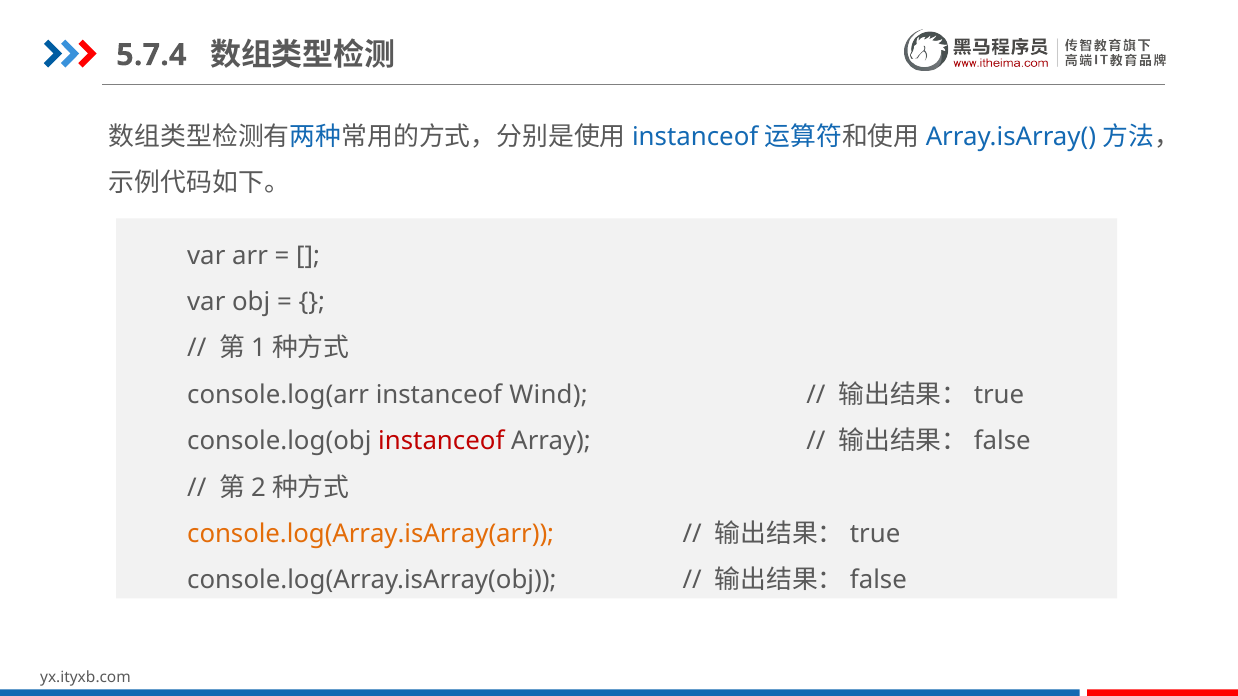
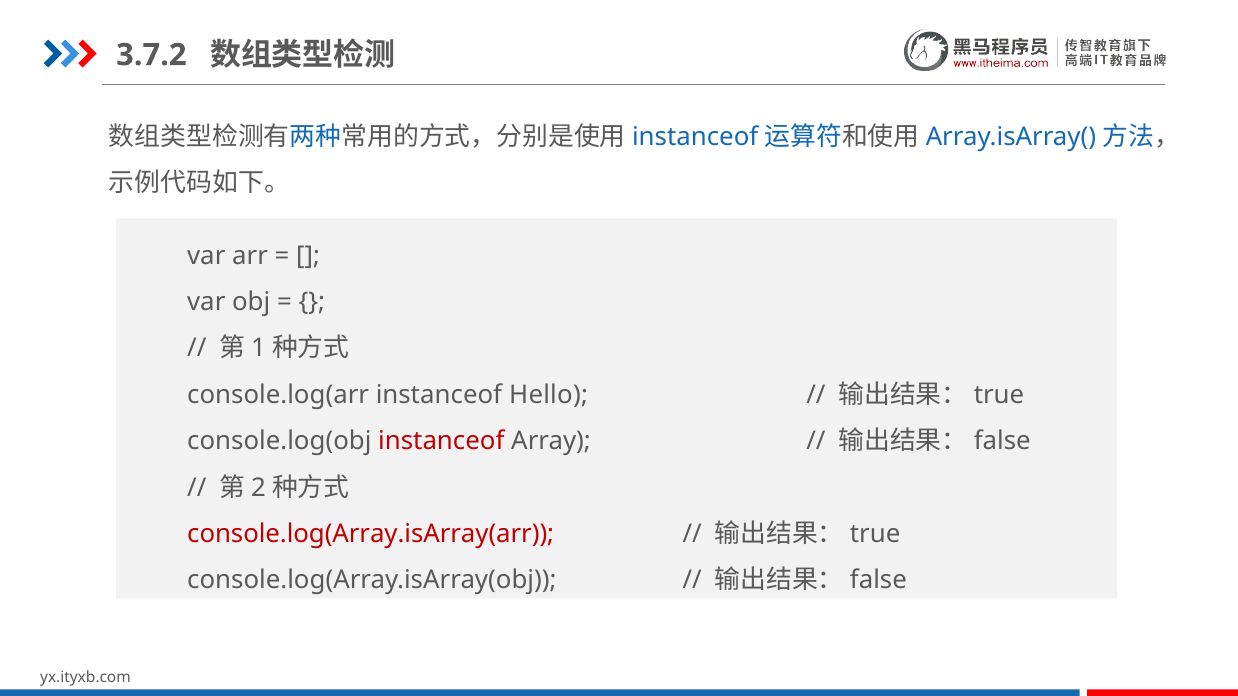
5.7.4: 5.7.4 -> 3.7.2 (151, 55)
Wind: Wind -> Hello (549, 395)
console.log(Array.isArray(arr colour: orange -> red (371, 534)
